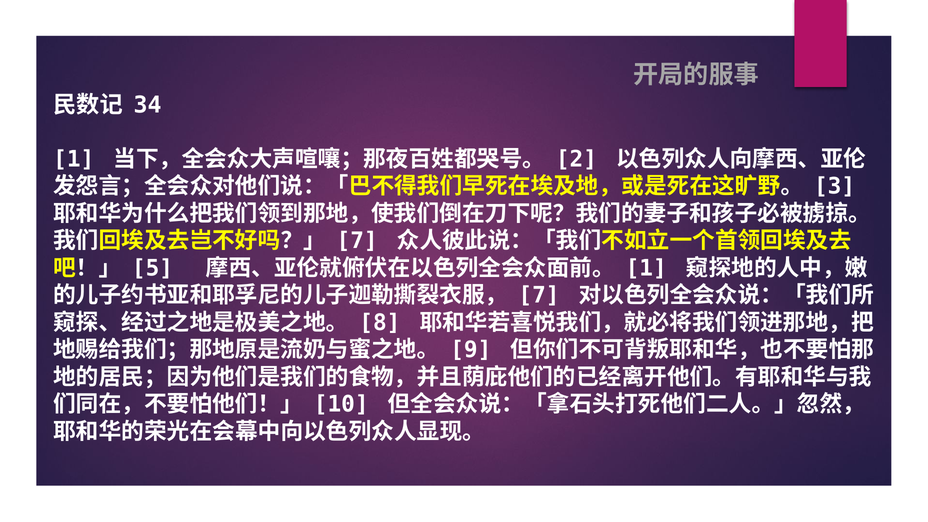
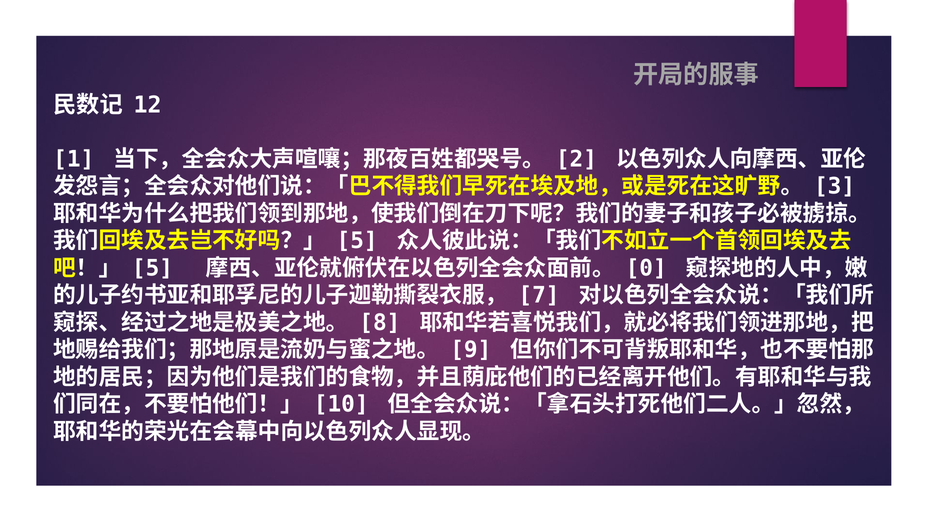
34: 34 -> 12 (148, 105)
7: 7 -> 5 (357, 241)
1: 1 -> 0 (646, 268)
